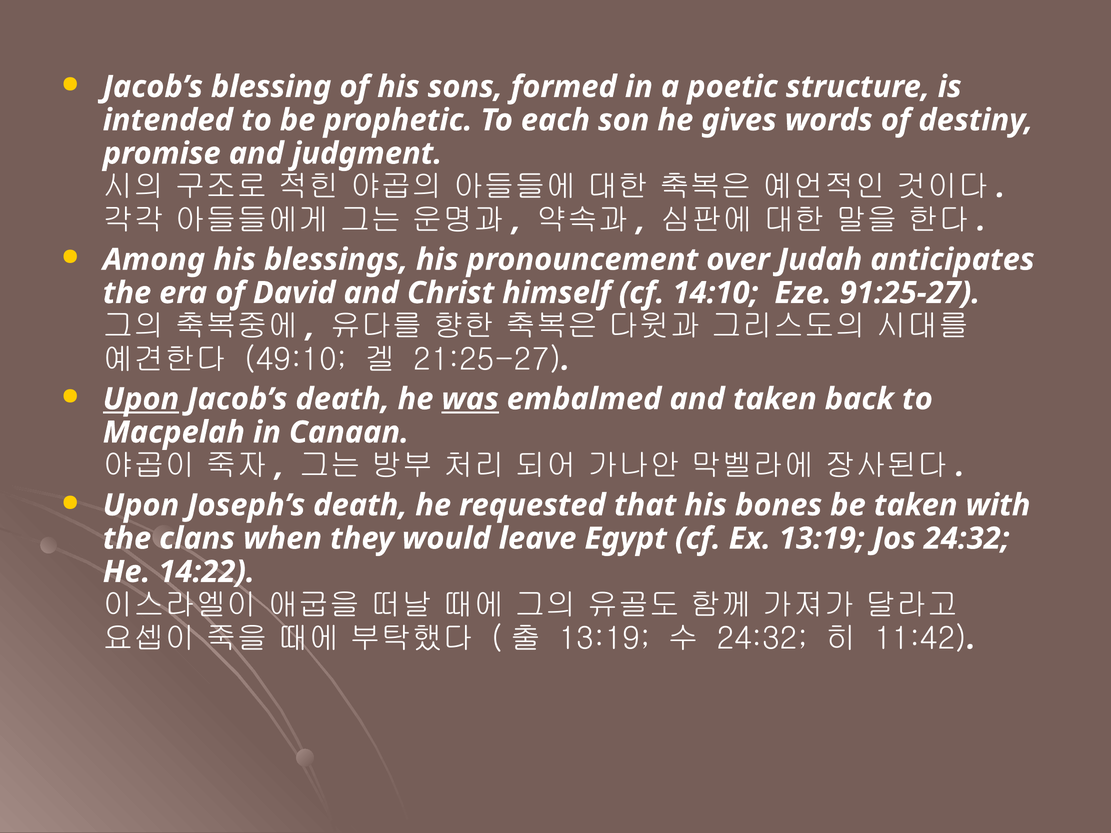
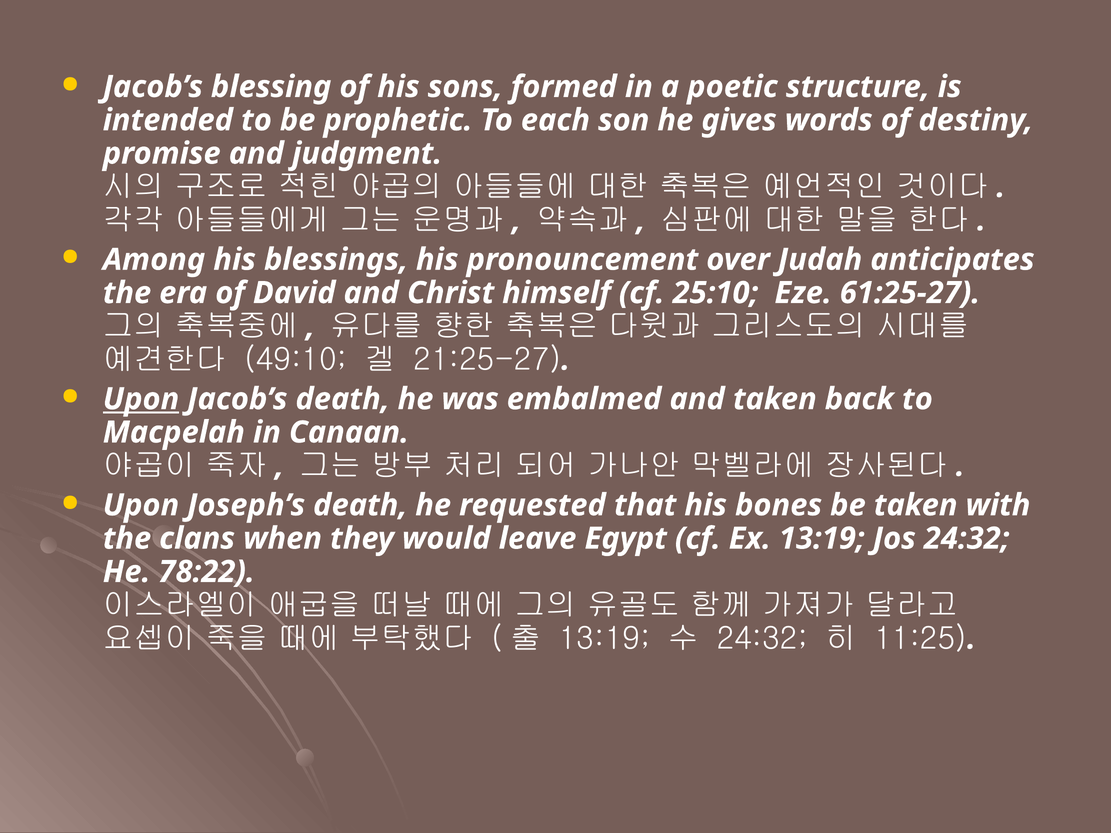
14:10: 14:10 -> 25:10 (716, 293)
91:25-27: 91:25-27 -> 61:25-27 (910, 293)
was underline: present -> none (470, 399)
14:22: 14:22 -> 78:22 (207, 572)
11:42: 11:42 -> 11:25 (921, 639)
